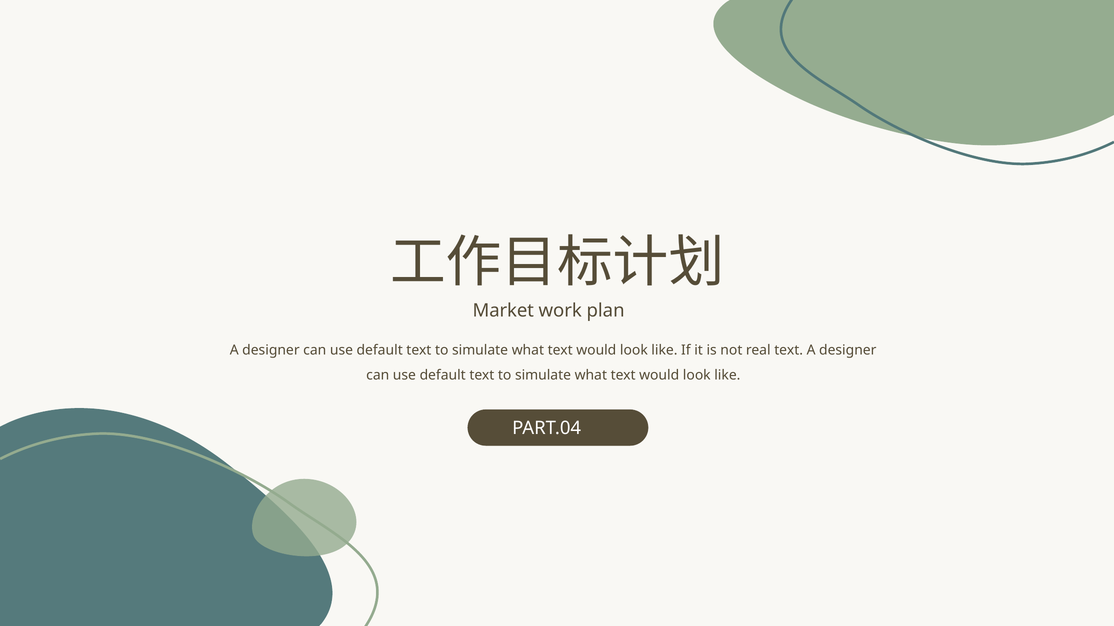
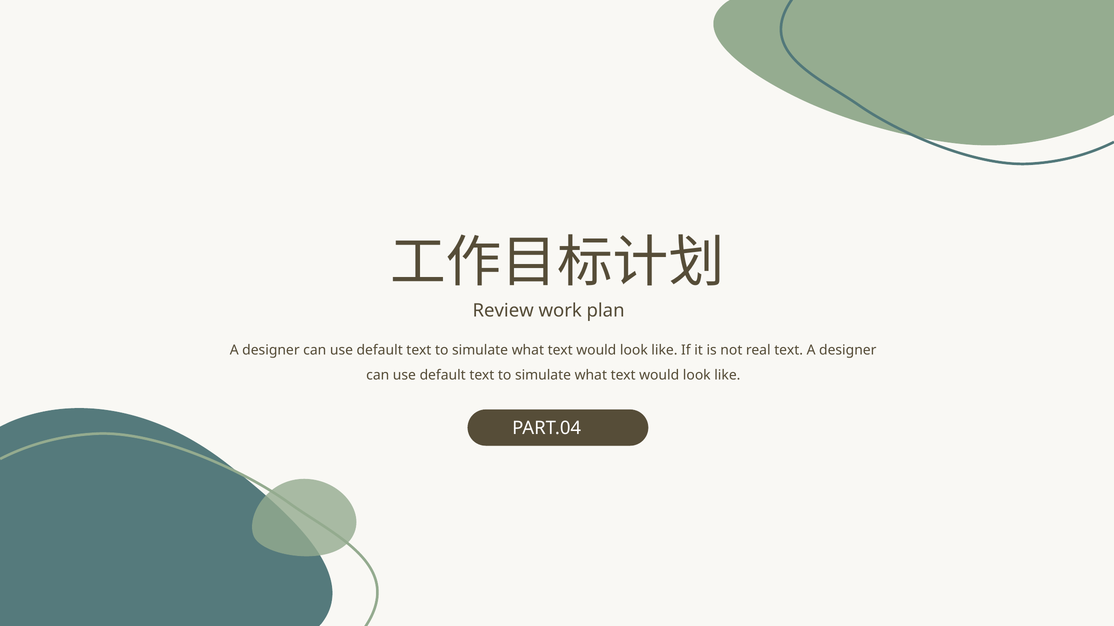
Market: Market -> Review (503, 311)
